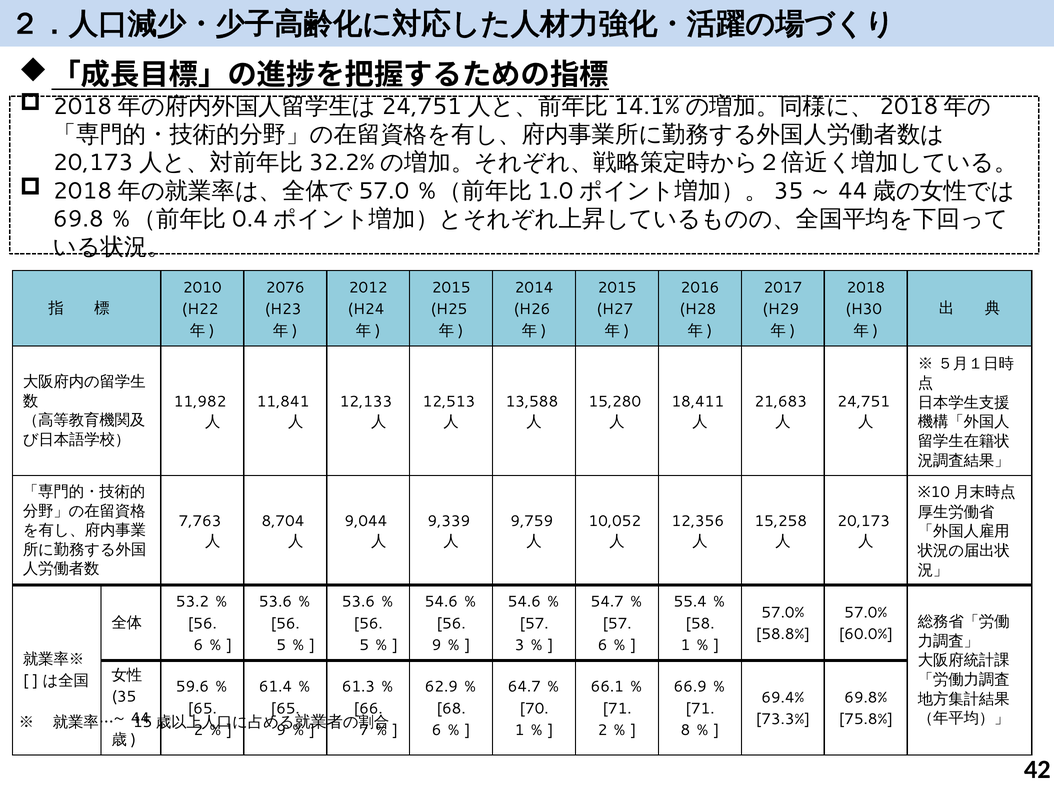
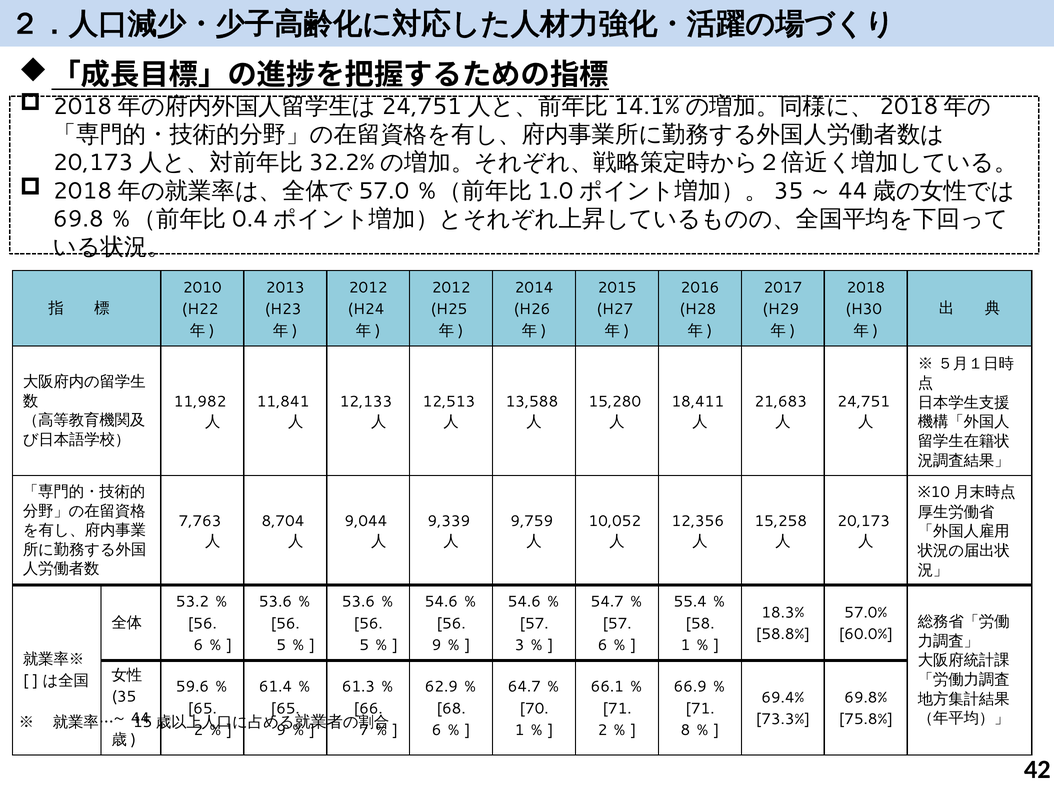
2076: 2076 -> 2013 (285, 288)
2015: 2015 -> 2012 (451, 288)
57.0%: 57.0% -> 18.3% (783, 613)
